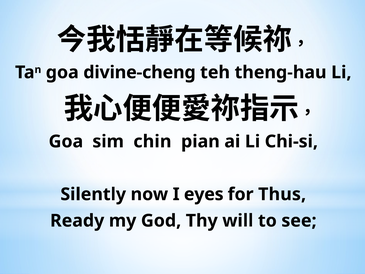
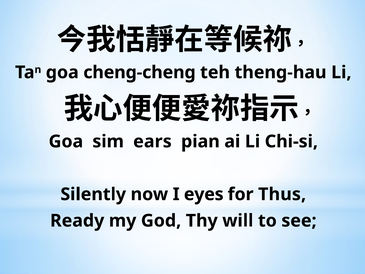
divine-cheng: divine-cheng -> cheng-cheng (140, 72)
chin: chin -> ears (152, 141)
